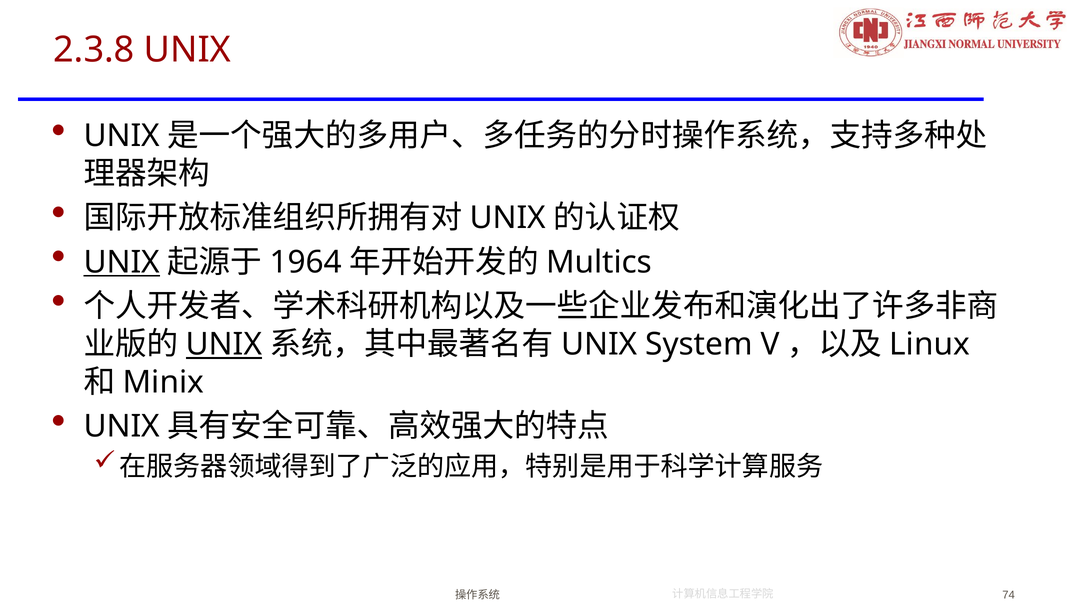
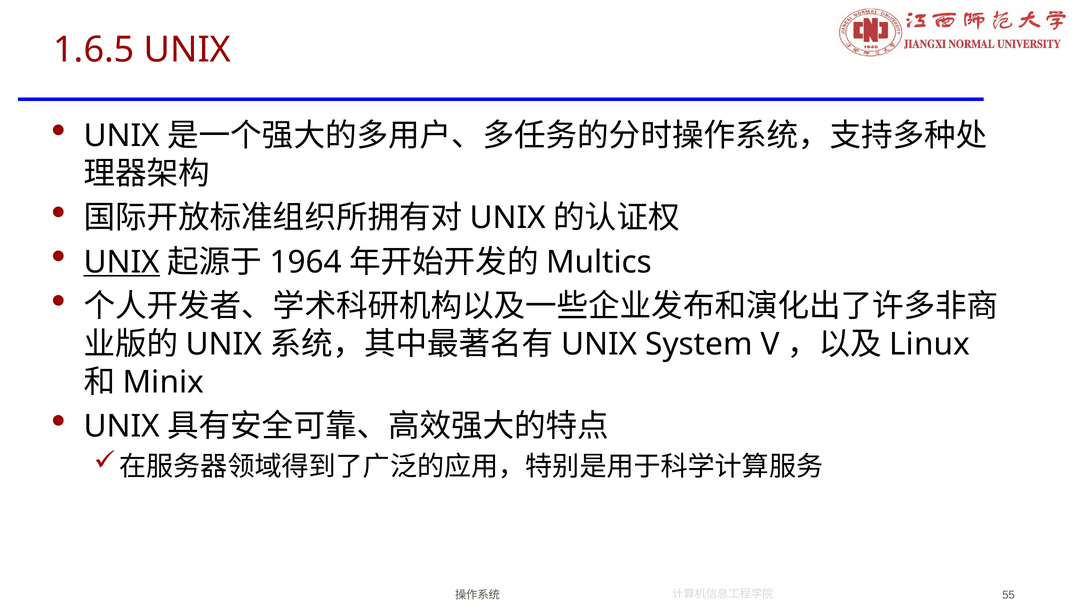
2.3.8: 2.3.8 -> 1.6.5 (94, 50)
UNIX underline: present -> none (224, 344)
74: 74 -> 55 (1009, 595)
